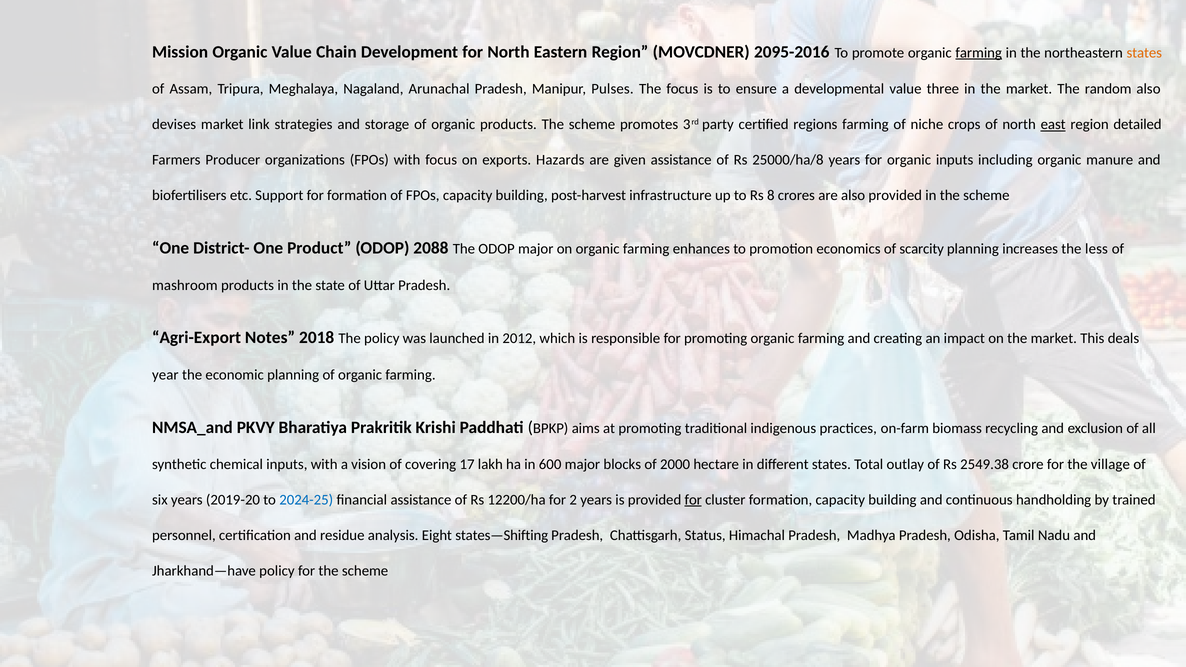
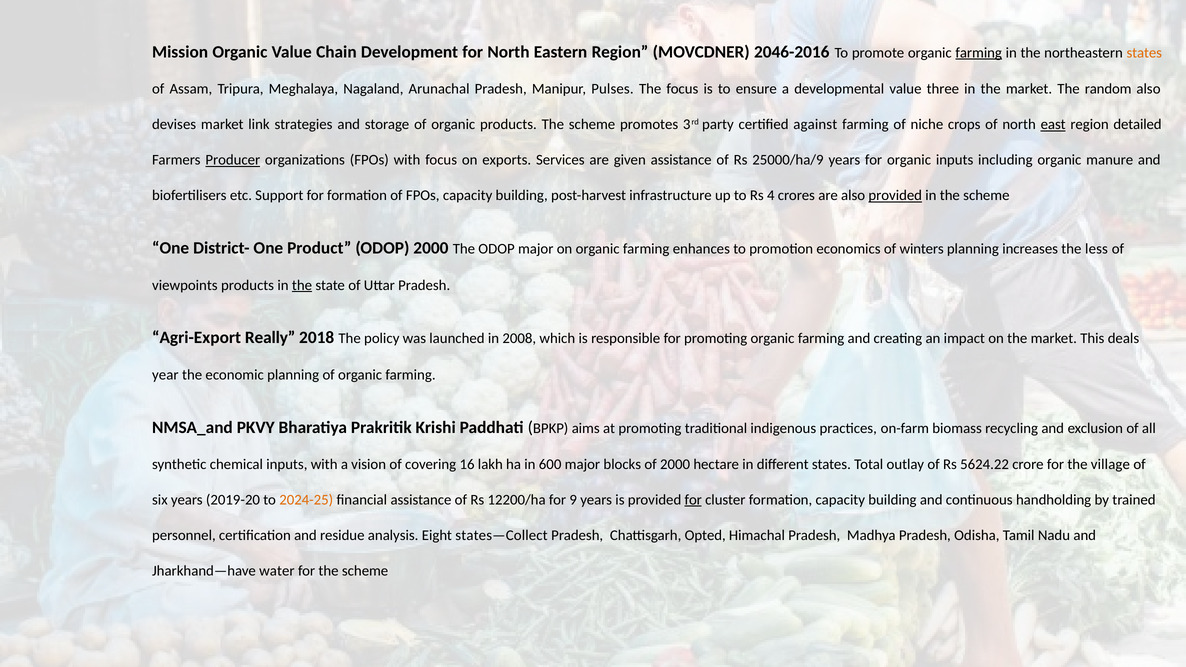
2095-2016: 2095-2016 -> 2046-2016 (792, 52)
regions: regions -> against (815, 124)
Producer underline: none -> present (233, 160)
Hazards: Hazards -> Services (560, 160)
25000/ha/8: 25000/ha/8 -> 25000/ha/9 (788, 160)
8: 8 -> 4 (771, 196)
provided underline: none -> present (895, 196)
ODOP 2088: 2088 -> 2000 (431, 248)
scarcity: scarcity -> winters (922, 249)
mashroom: mashroom -> viewpoints (185, 285)
the underline: none -> present (302, 285)
Notes: Notes -> Really (270, 338)
2012: 2012 -> 2008 (519, 339)
17: 17 -> 16 (467, 464)
2549.38: 2549.38 -> 5624.22 (985, 464)
2024-25 colour: blue -> orange (306, 500)
2: 2 -> 9 (573, 500)
states—Shifting: states—Shifting -> states—Collect (502, 535)
Status: Status -> Opted (705, 535)
Jharkhand—have policy: policy -> water (277, 571)
